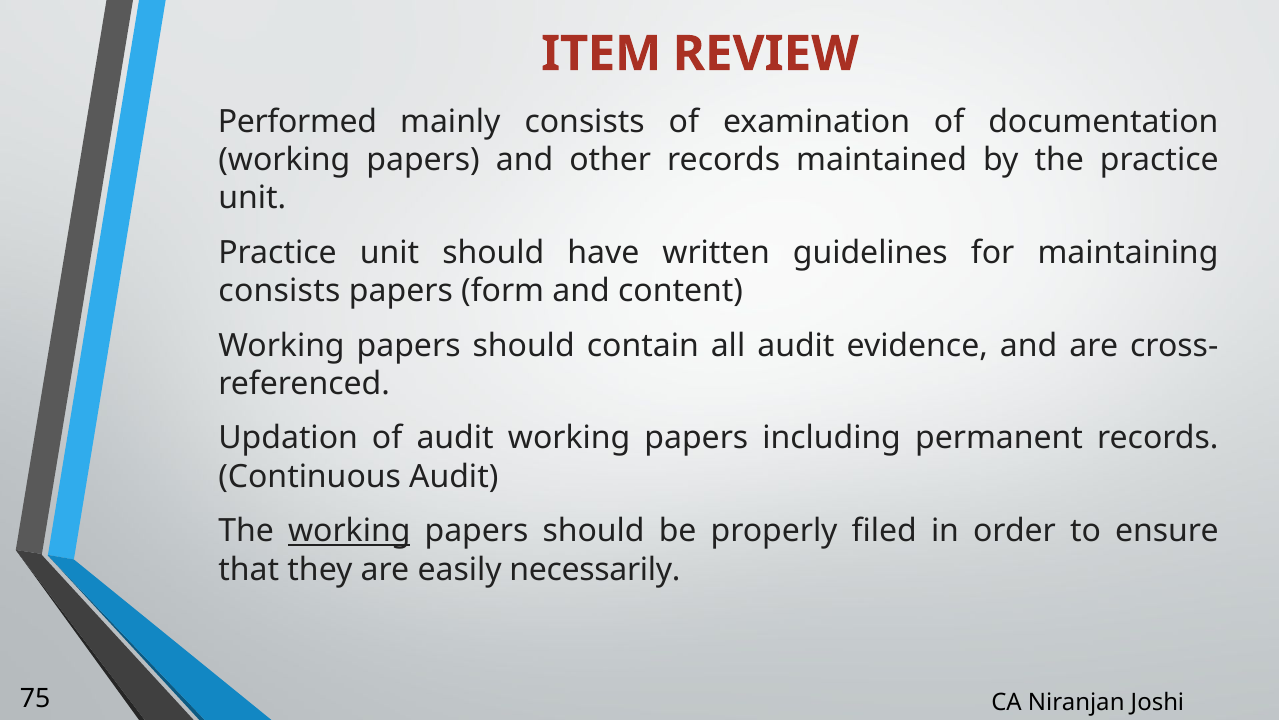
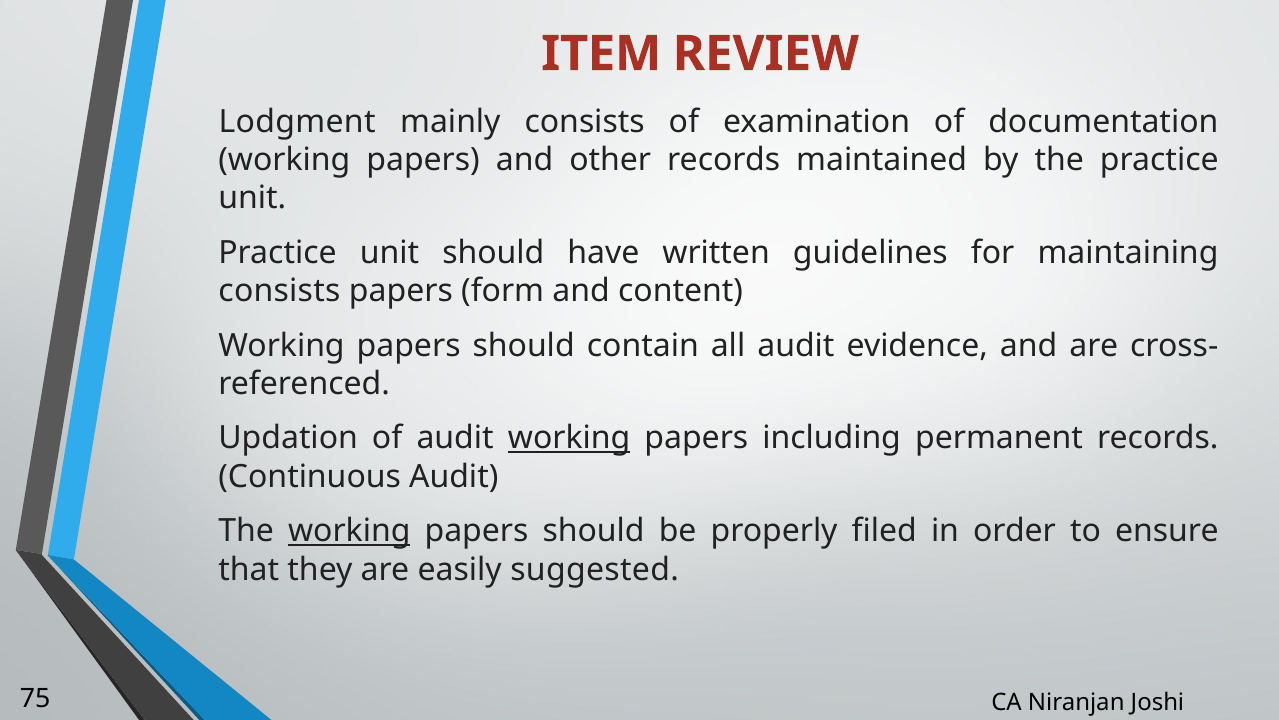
Performed: Performed -> Lodgment (297, 121)
working underline: none -> present (569, 438)
necessarily: necessarily -> suggested (595, 569)
